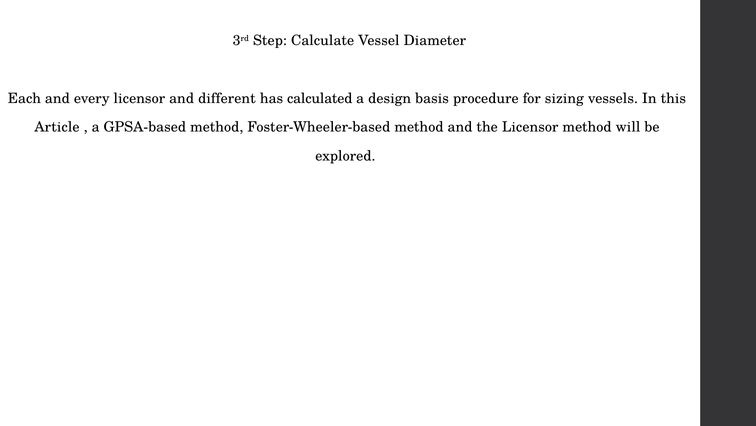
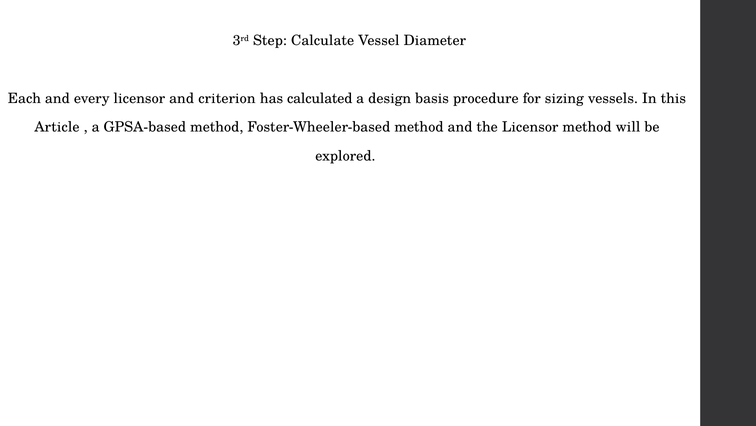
different: different -> criterion (227, 98)
